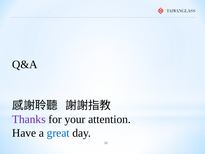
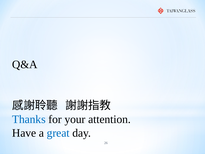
Thanks colour: purple -> blue (29, 119)
